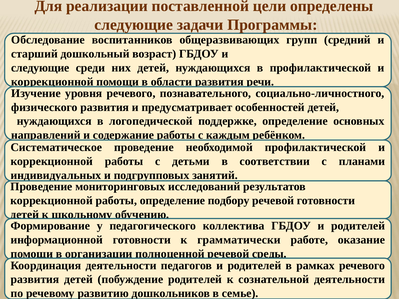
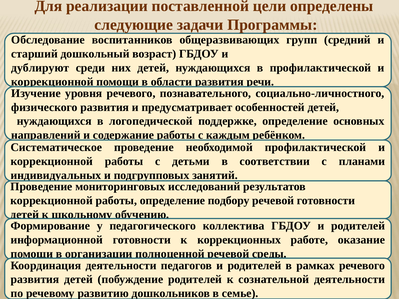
следующие: следующие -> дублируют (40, 68)
грамматически: грамматически -> коррекционных (239, 240)
